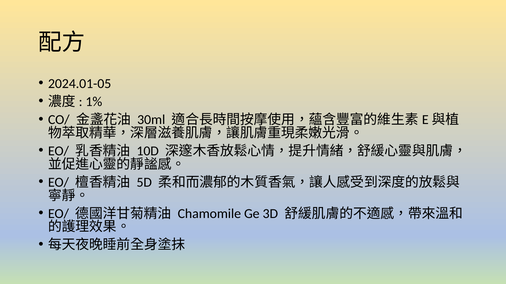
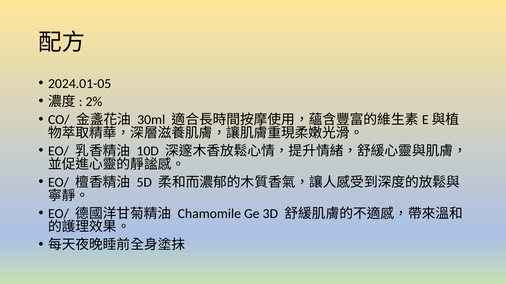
1%: 1% -> 2% (94, 102)
